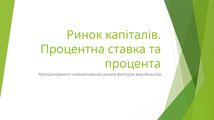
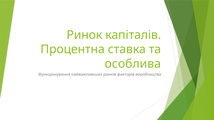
процента: процента -> особлива (133, 64)
